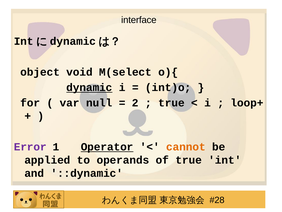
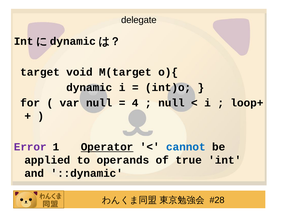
interface: interface -> delegate (139, 20)
object: object -> target (40, 72)
M(select: M(select -> M(target (125, 72)
dynamic underline: present -> none (89, 87)
2: 2 -> 4 (135, 103)
true: true -> null (171, 103)
cannot colour: orange -> blue (186, 147)
